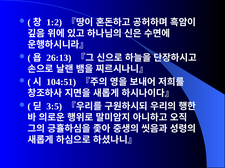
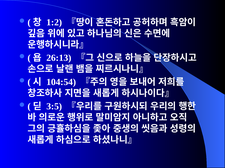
104:51: 104:51 -> 104:54 (61, 82)
